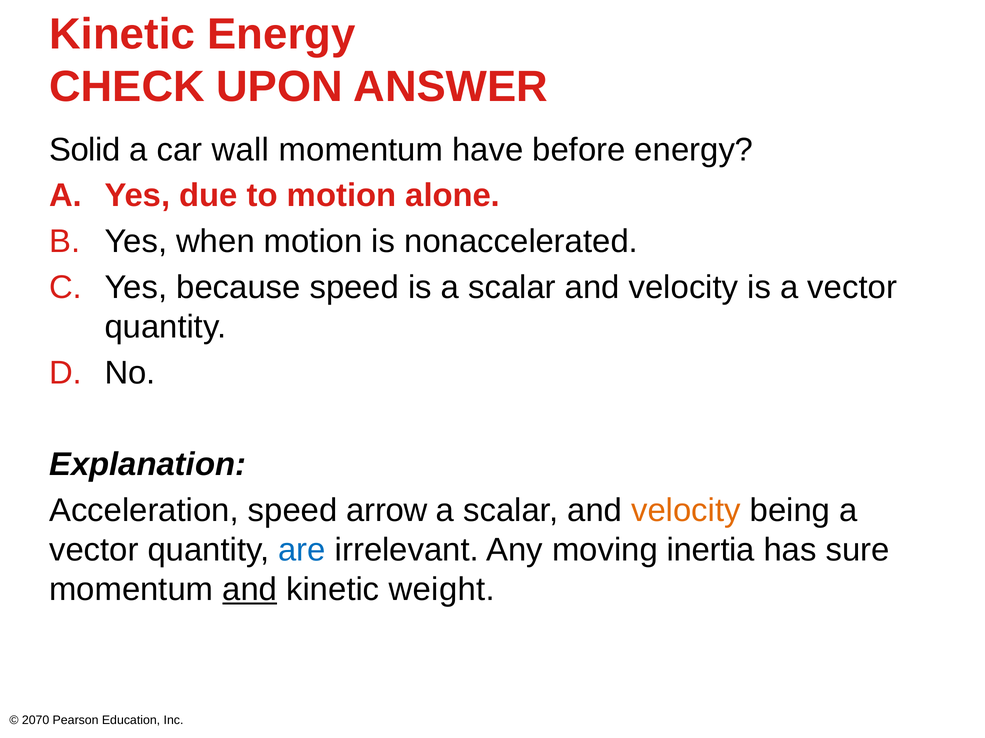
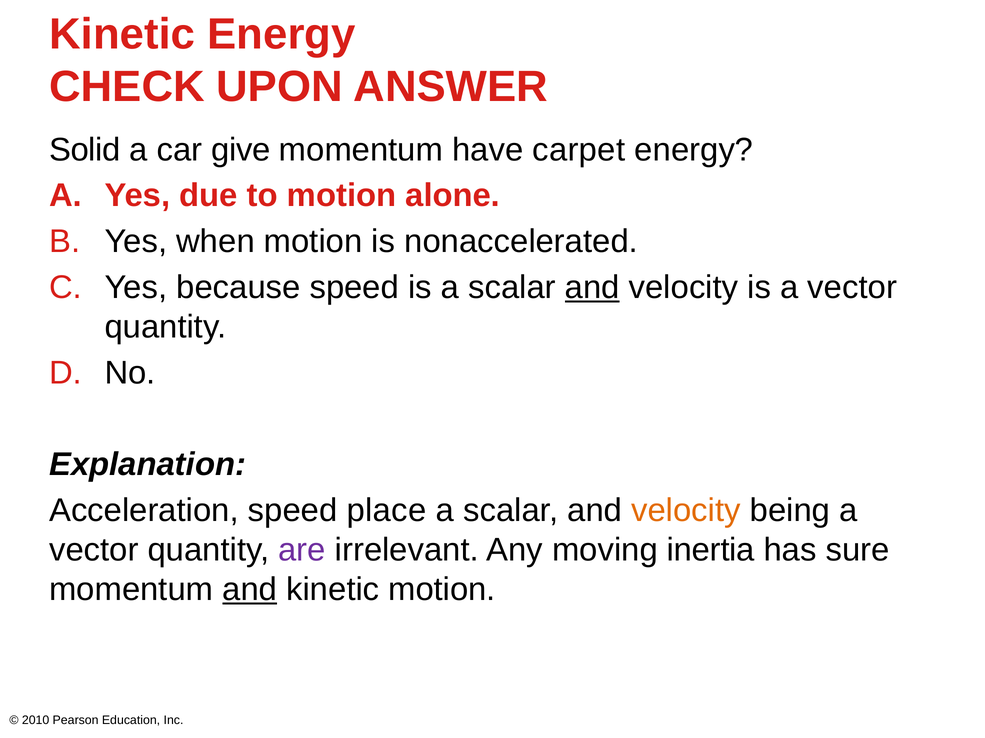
wall: wall -> give (241, 150)
before: before -> carpet (579, 150)
and underline: none -> present (592, 288)
arrow: arrow -> place (387, 511)
are colour: blue -> purple (302, 550)
kinetic weight: weight -> motion (442, 590)
2070: 2070 -> 2010 (36, 721)
